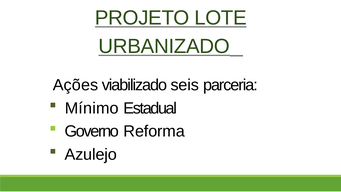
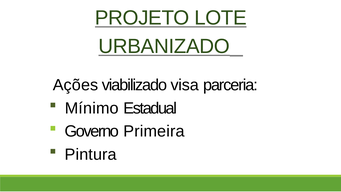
seis: seis -> visa (185, 85)
Reforma: Reforma -> Primeira (154, 131)
Azulejo: Azulejo -> Pintura (91, 154)
